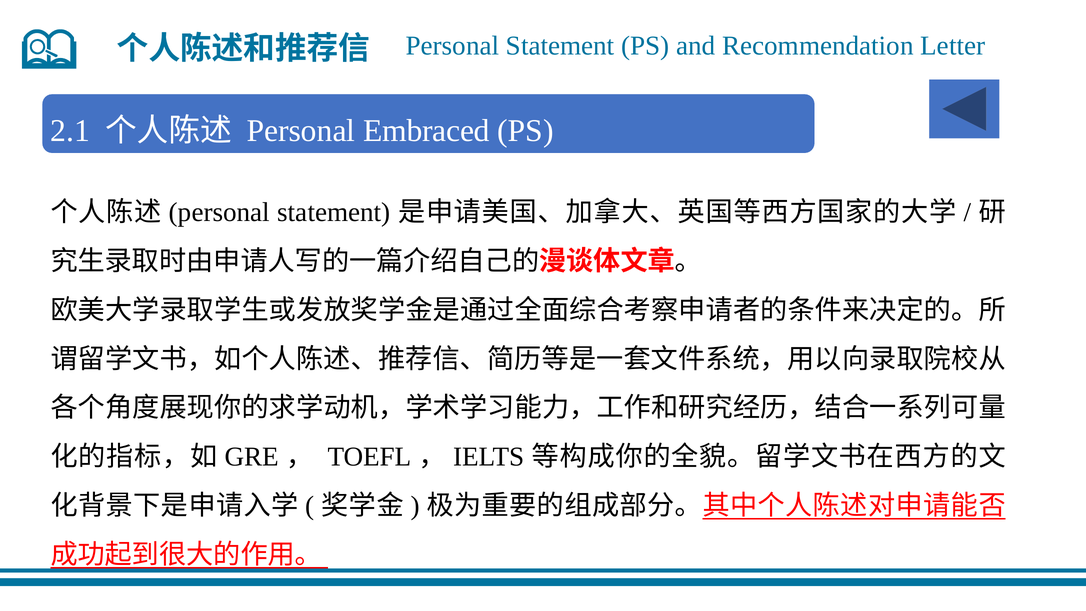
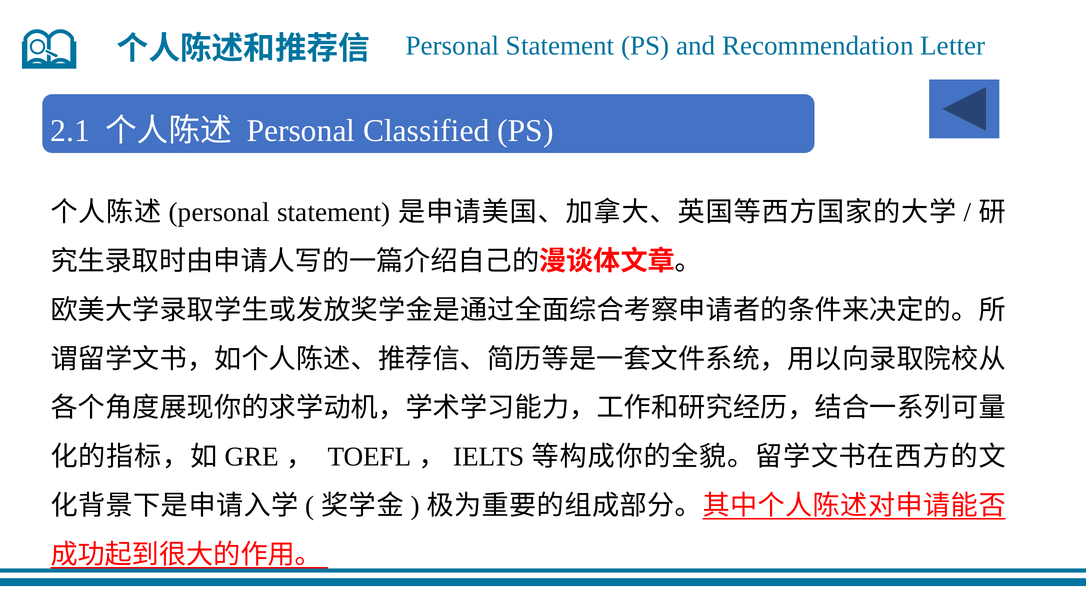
Embraced: Embraced -> Classified (426, 131)
